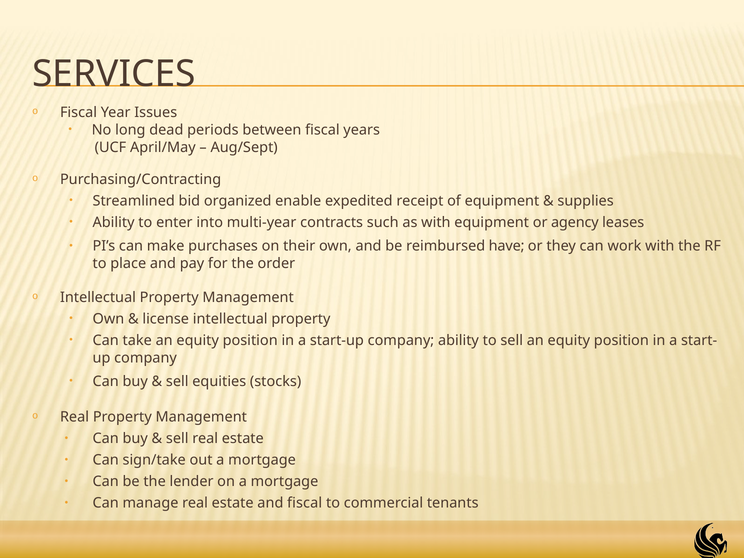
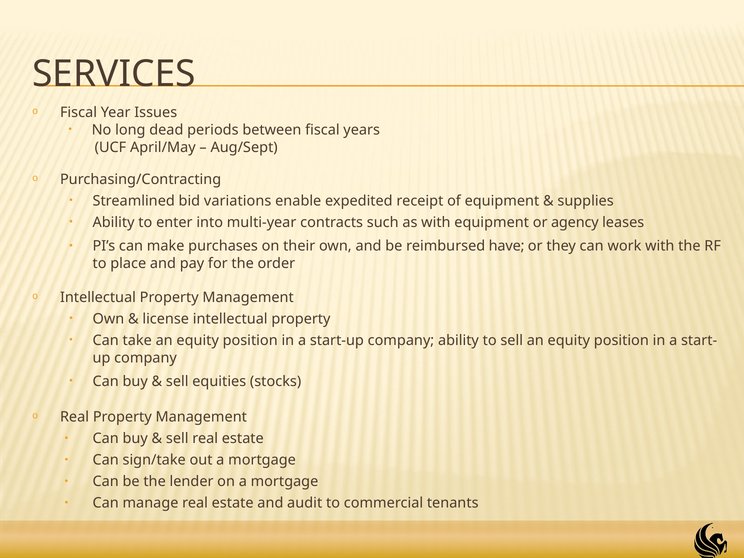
organized: organized -> variations (238, 201)
and fiscal: fiscal -> audit (305, 503)
